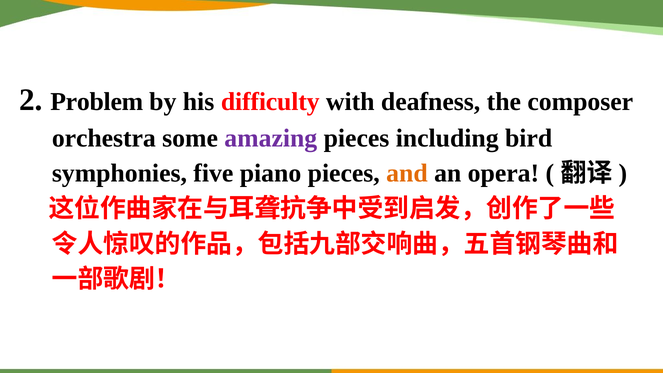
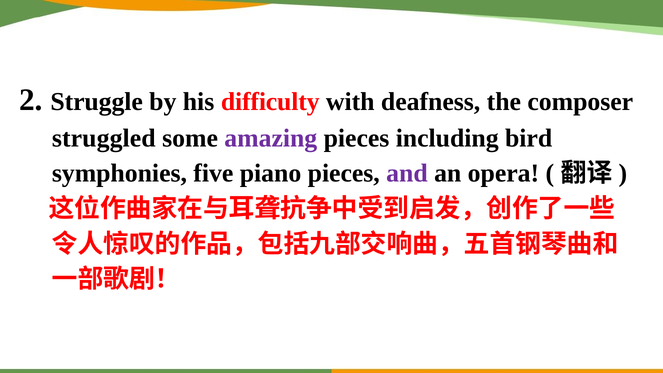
Problem: Problem -> Struggle (97, 102)
orchestra: orchestra -> struggled (104, 138)
and colour: orange -> purple (407, 173)
